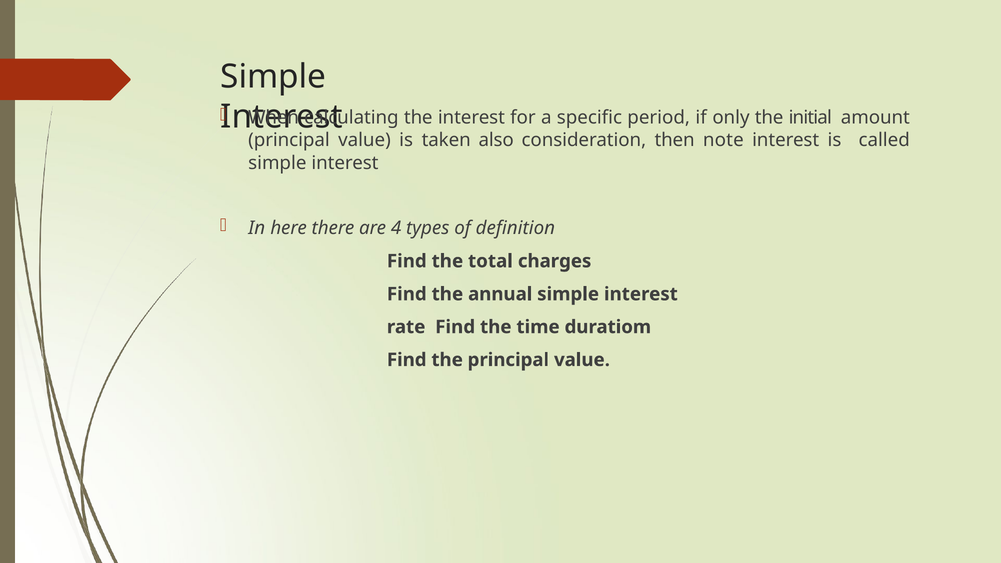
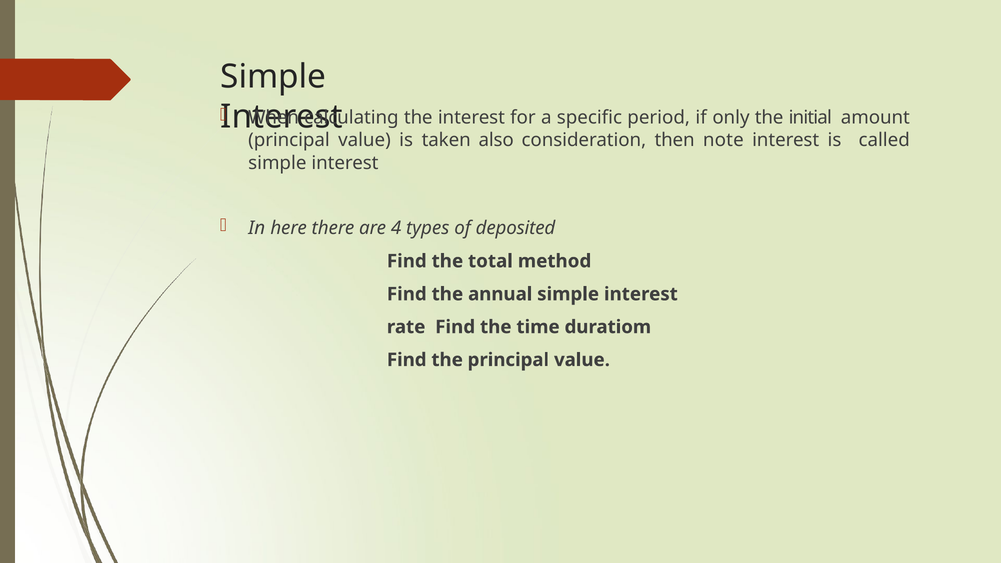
definition: definition -> deposited (516, 228)
charges: charges -> method (555, 261)
